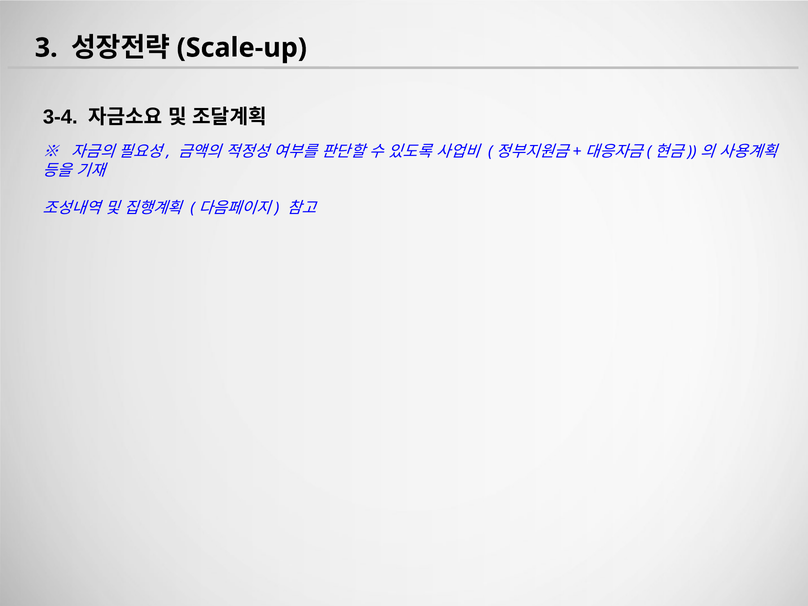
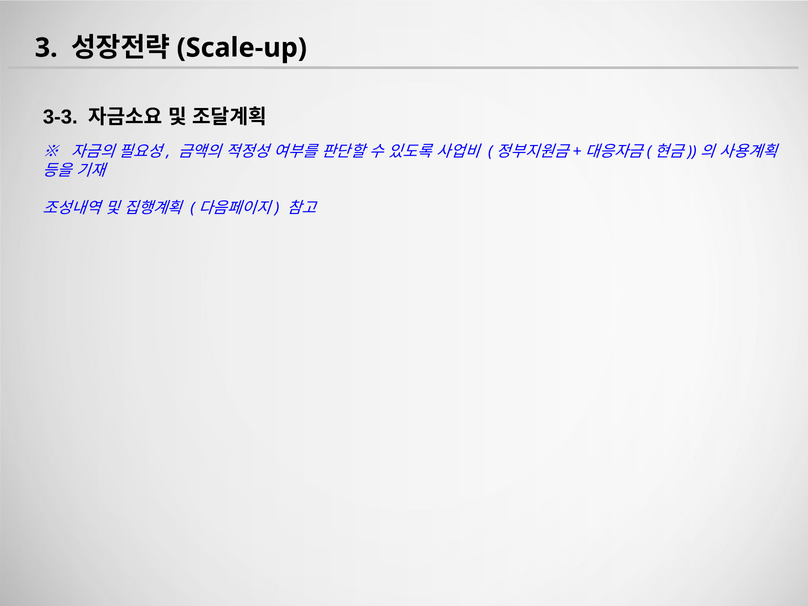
3-4: 3-4 -> 3-3 (60, 117)
